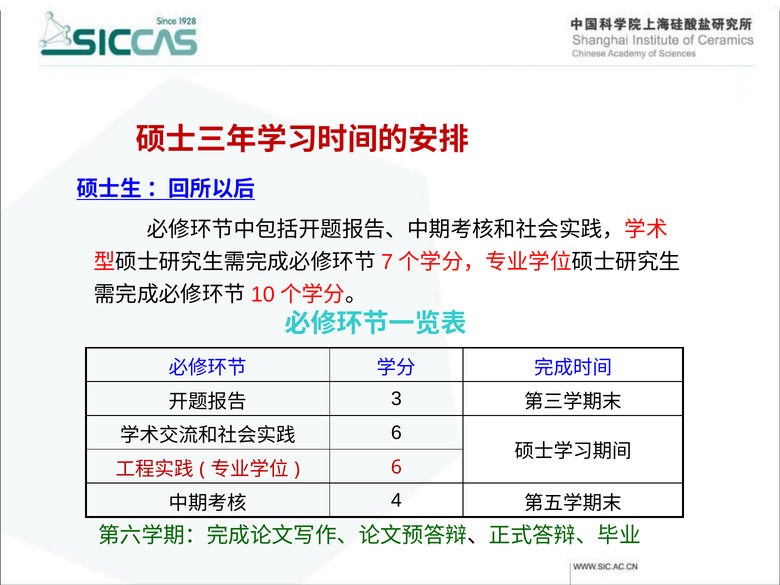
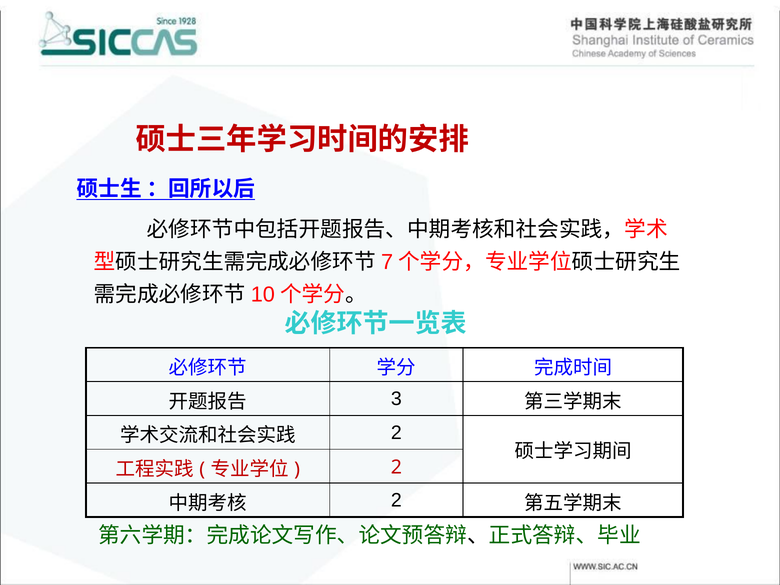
6: 6 -> 2 (396, 433)
6: 6 -> 2 (396, 467)
4: 4 -> 2 (396, 500)
